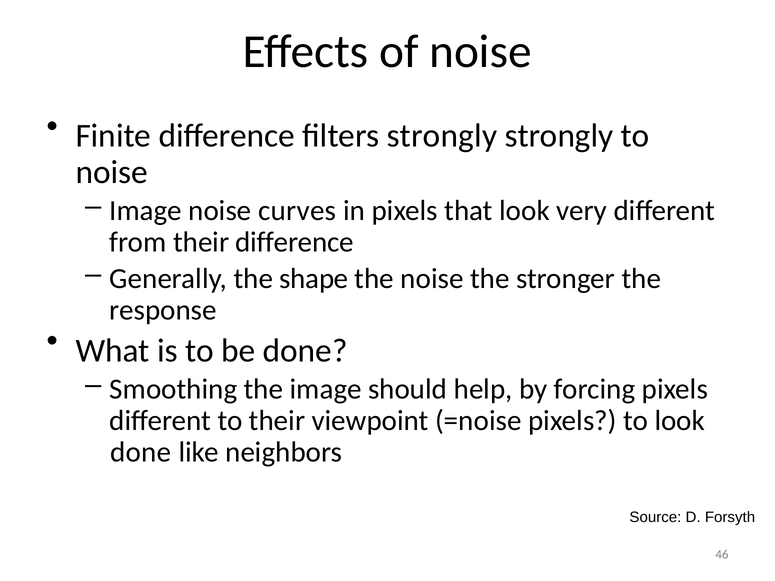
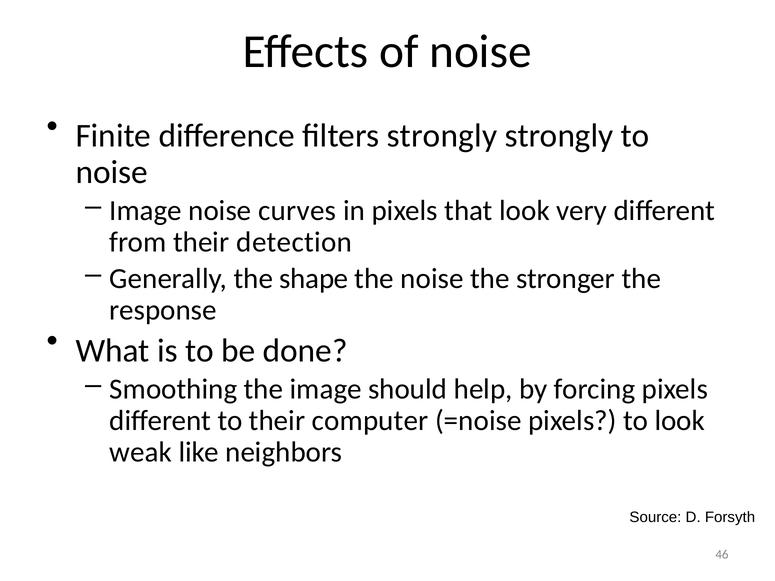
their difference: difference -> detection (294, 242)
viewpoint: viewpoint -> computer (370, 421)
done: done -> weak (141, 452)
